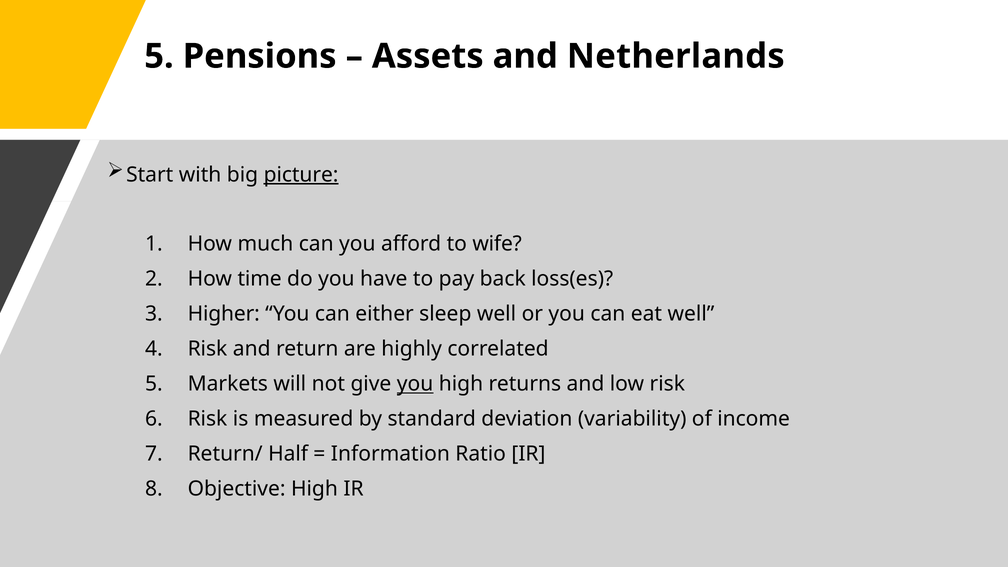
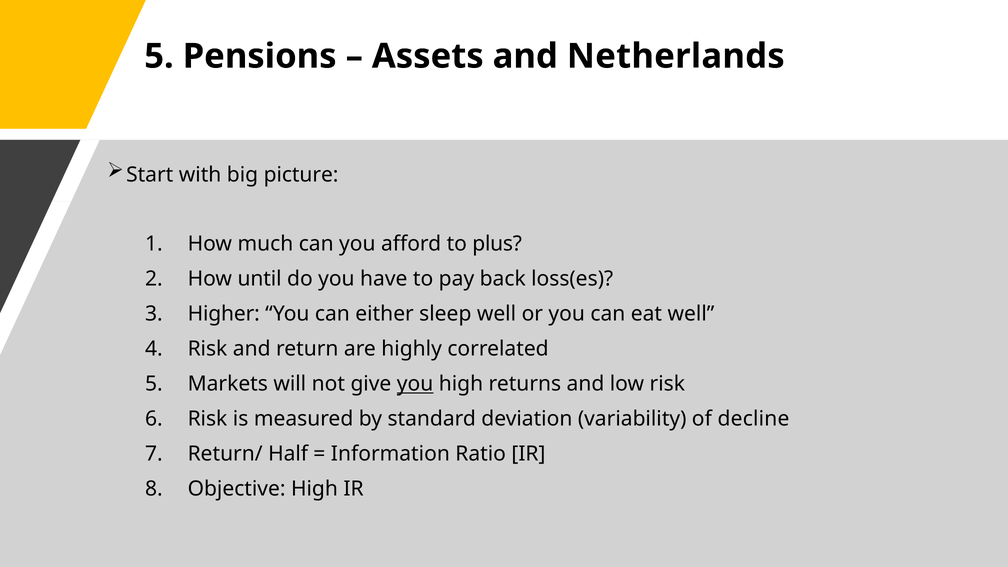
picture underline: present -> none (301, 175)
wife: wife -> plus (497, 244)
time: time -> until (260, 279)
income: income -> decline (753, 419)
